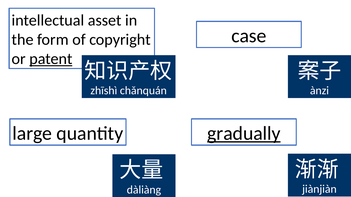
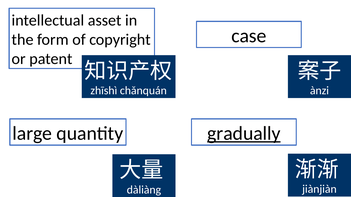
patent underline: present -> none (51, 59)
